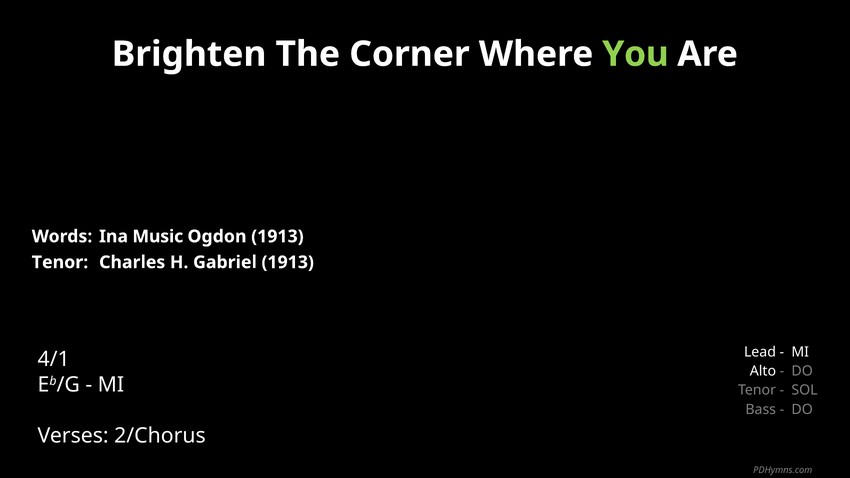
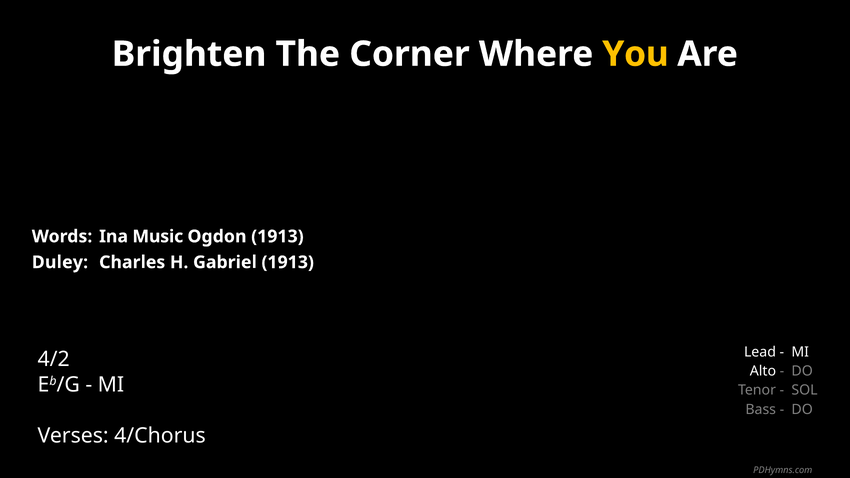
You colour: light green -> yellow (636, 54)
Tenor: Tenor -> Duley (60, 262)
4/1: 4/1 -> 4/2 (54, 359)
2/Chorus: 2/Chorus -> 4/Chorus (160, 436)
